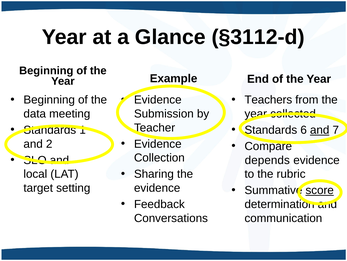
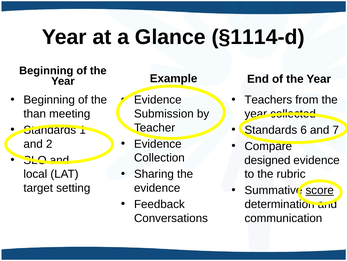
§3112-d: §3112-d -> §1114-d (258, 37)
data: data -> than (35, 113)
and underline: present -> none (320, 130)
depends: depends -> designed (267, 160)
